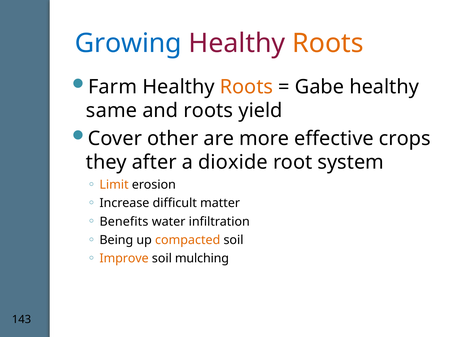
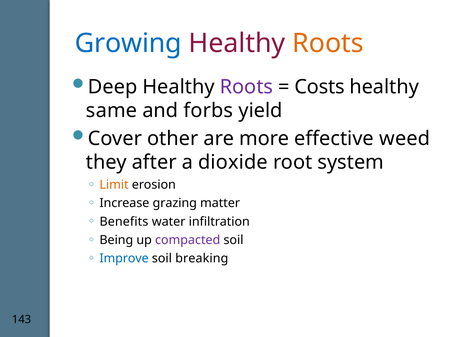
Farm: Farm -> Deep (113, 87)
Roots colour: orange -> purple (246, 87)
Gabe: Gabe -> Costs (320, 87)
and roots: roots -> forbs (208, 111)
crops: crops -> weed (405, 138)
difficult: difficult -> grazing (175, 203)
compacted colour: orange -> purple (188, 240)
Improve colour: orange -> blue (124, 258)
mulching: mulching -> breaking (202, 258)
